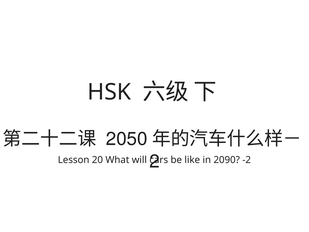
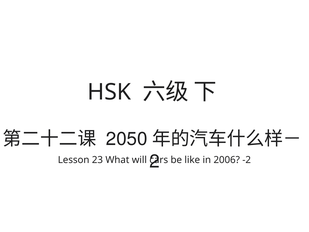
20: 20 -> 23 (97, 160)
2090: 2090 -> 2006 (227, 160)
